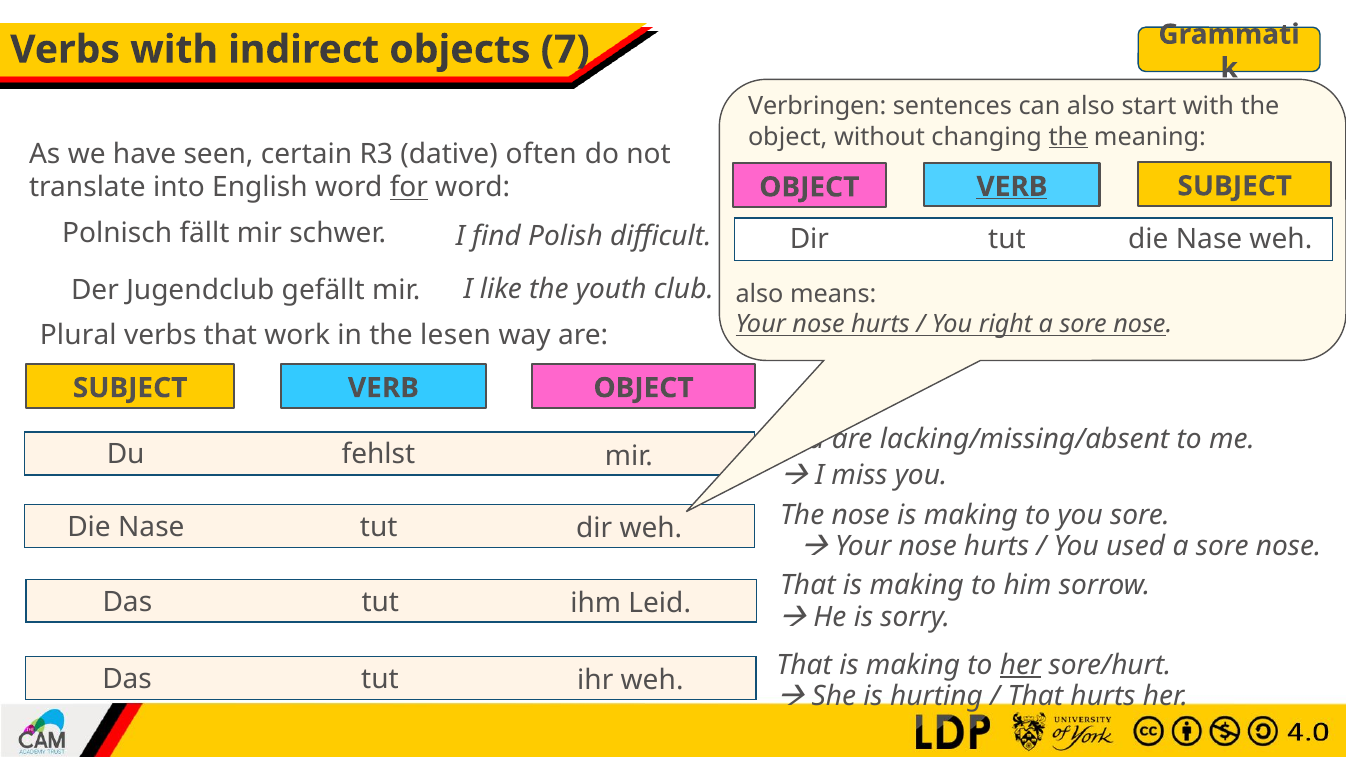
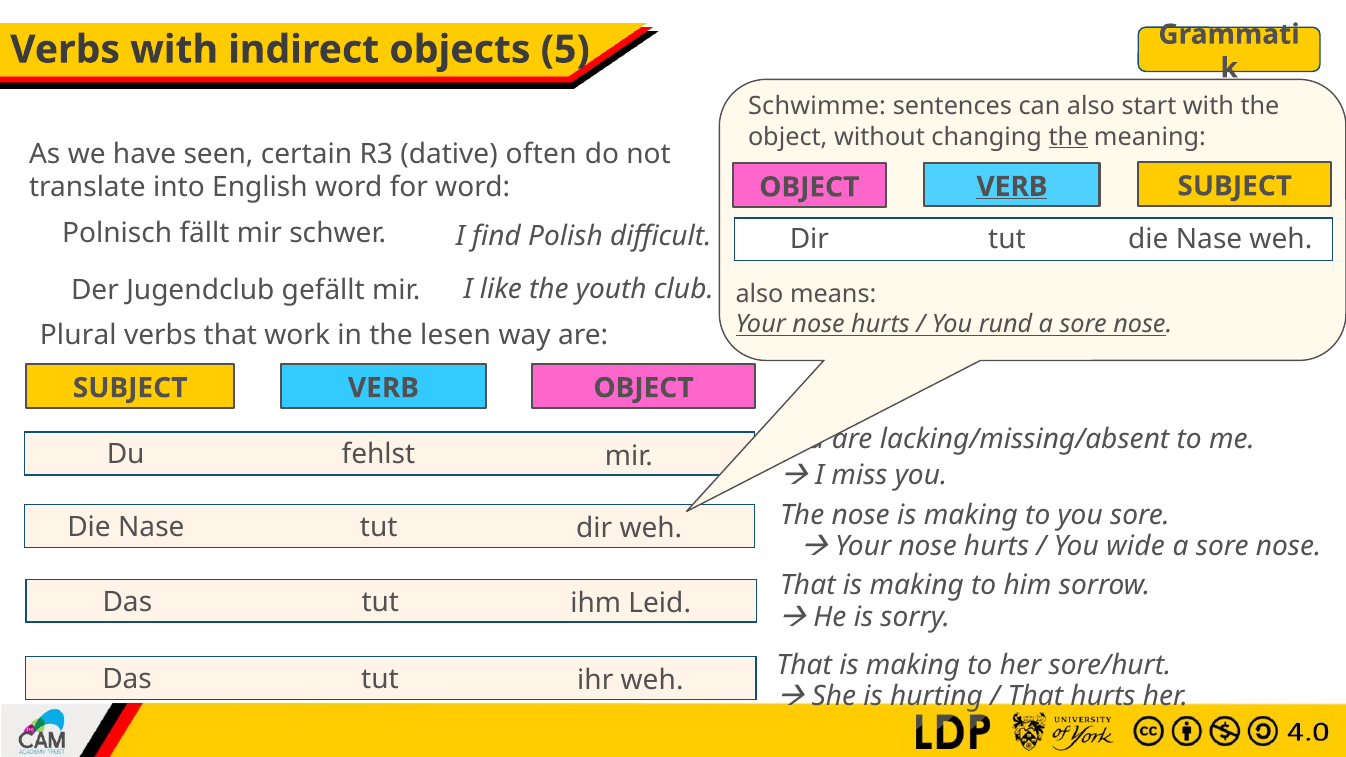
7: 7 -> 5 (565, 50)
Verbringen: Verbringen -> Schwimme (817, 106)
for underline: present -> none (409, 188)
right: right -> rund (1005, 324)
used: used -> wide (1136, 546)
her underline: present -> none (1021, 665)
